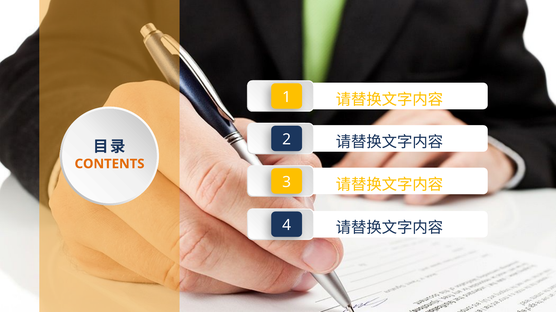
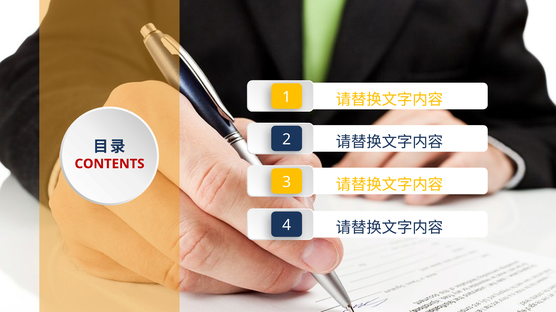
CONTENTS colour: orange -> red (110, 164)
